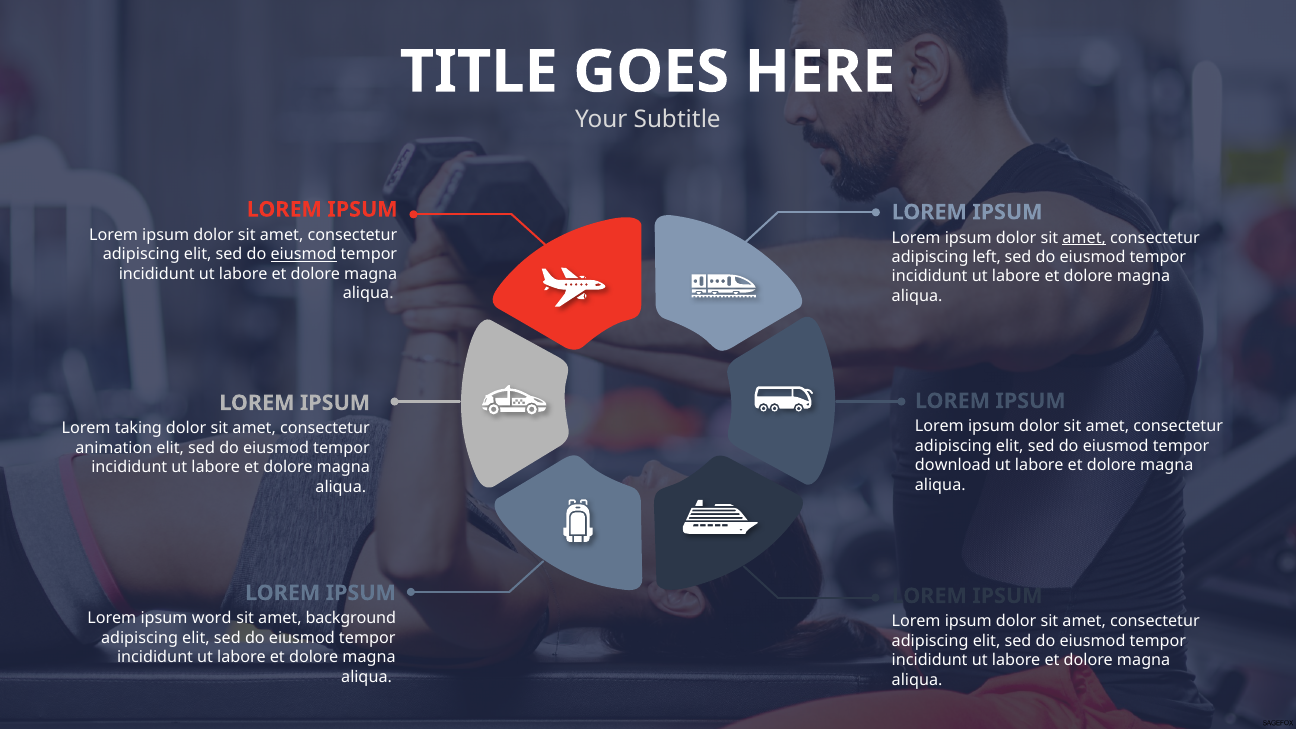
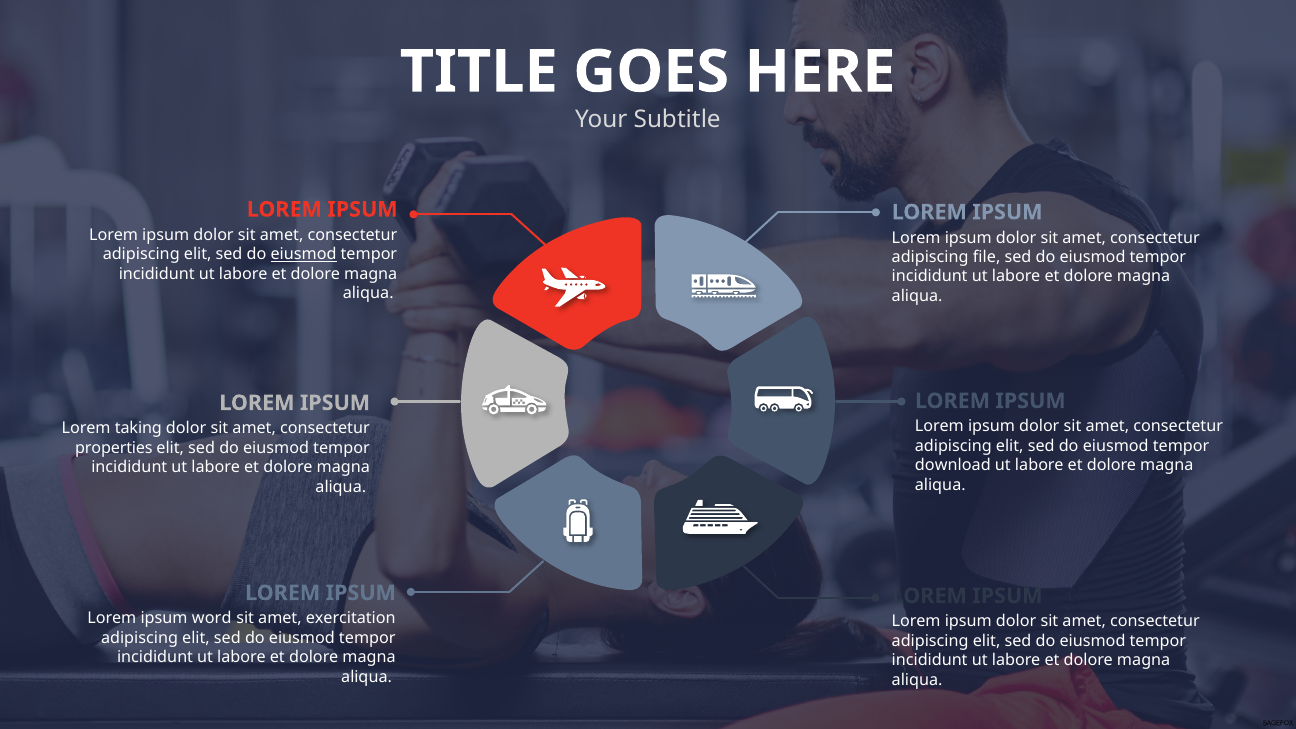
amet underline: present -> none (1084, 238)
left: left -> file (987, 257)
animation: animation -> properties (114, 448)
background: background -> exercitation (351, 619)
